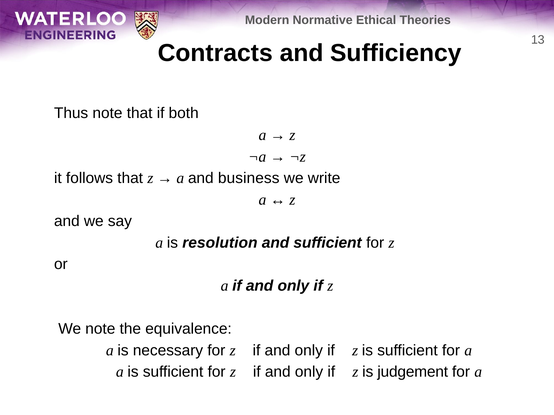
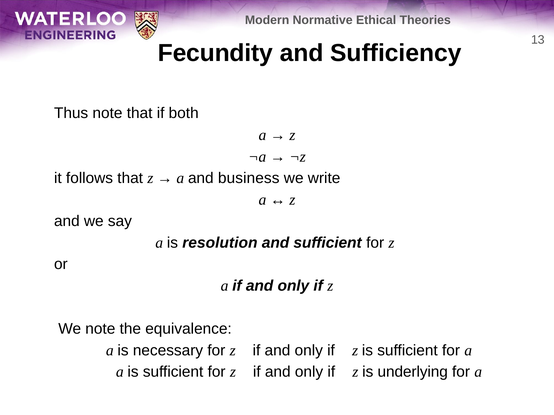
Contracts: Contracts -> Fecundity (215, 53)
judgement: judgement -> underlying (413, 372)
